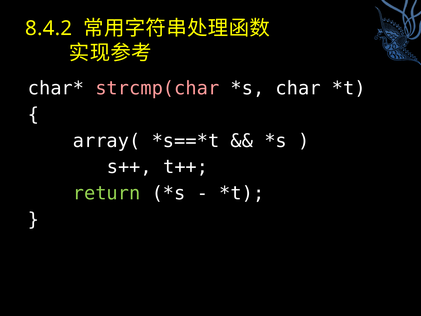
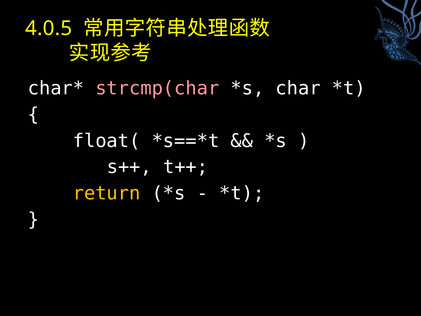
8.4.2: 8.4.2 -> 4.0.5 (49, 28)
array(: array( -> float( (107, 141)
return colour: light green -> yellow (107, 193)
